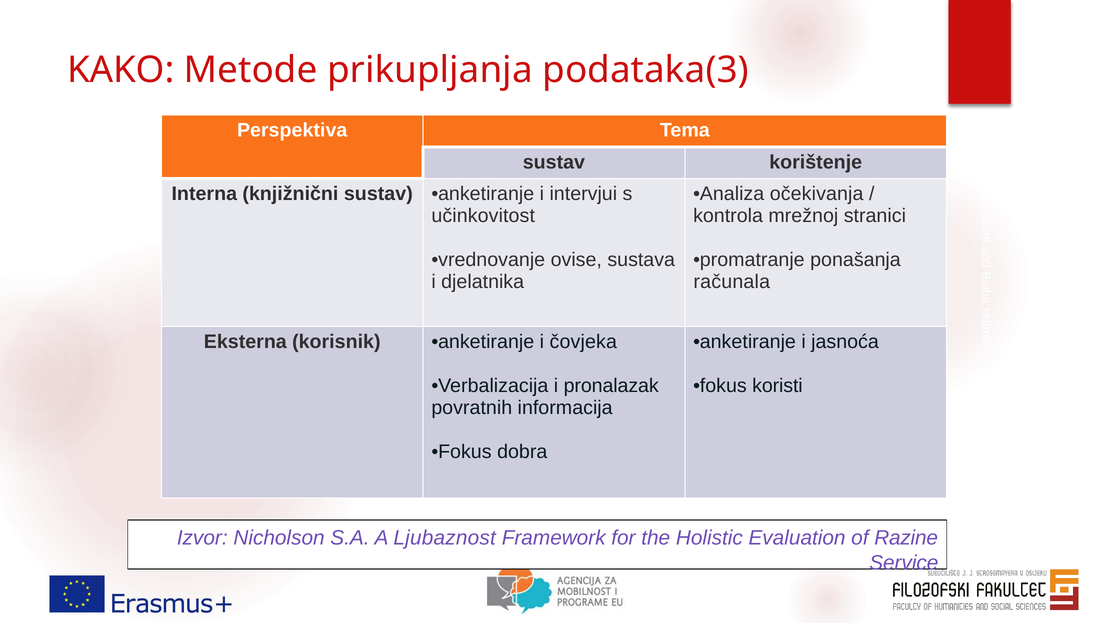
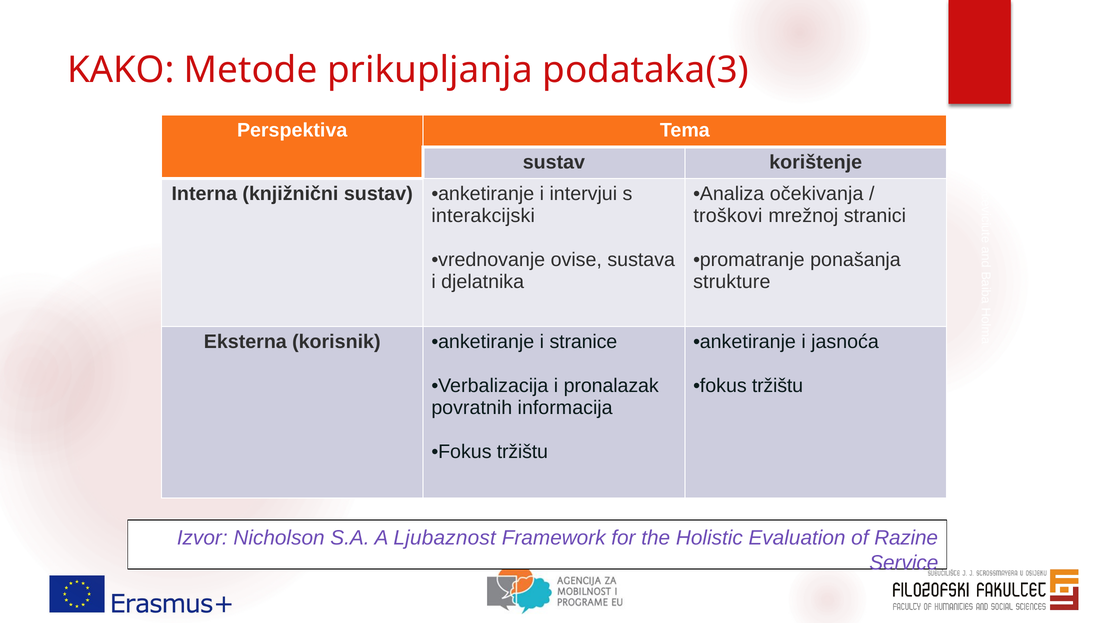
učinkovitost: učinkovitost -> interakcijski (483, 216)
kontrola: kontrola -> troškovi (728, 216)
računala: računala -> strukture (732, 282)
čovjeka: čovjeka -> stranice (583, 342)
koristi: koristi -> tržištu (777, 386)
dobra: dobra -> tržištu (522, 452)
